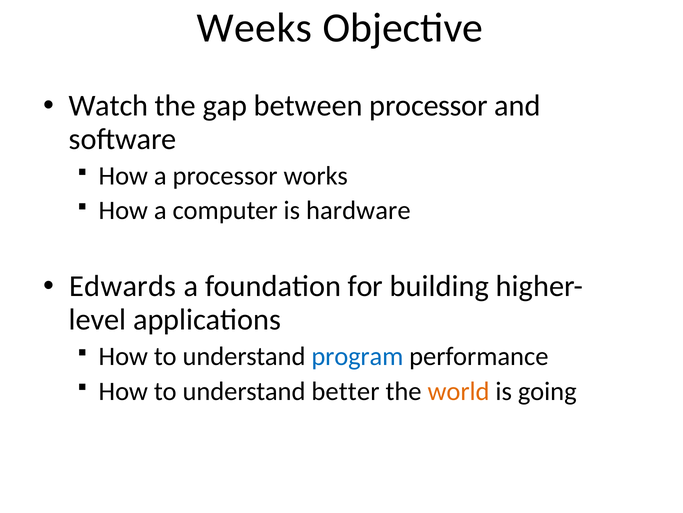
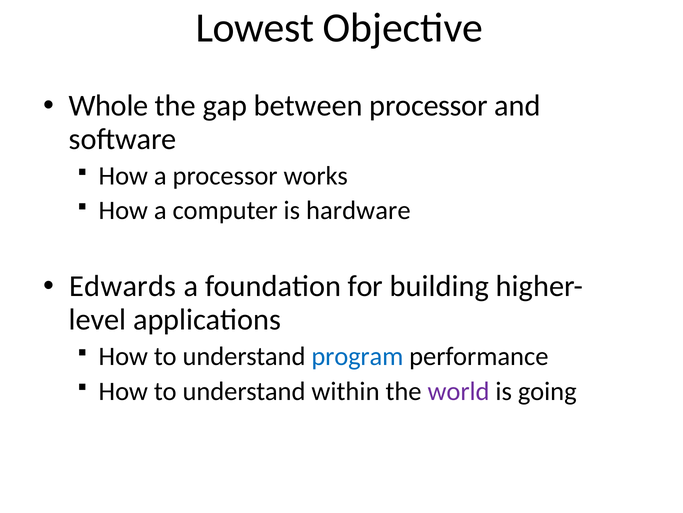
Weeks: Weeks -> Lowest (255, 28)
Watch: Watch -> Whole (108, 106)
better: better -> within (345, 391)
world colour: orange -> purple (459, 391)
